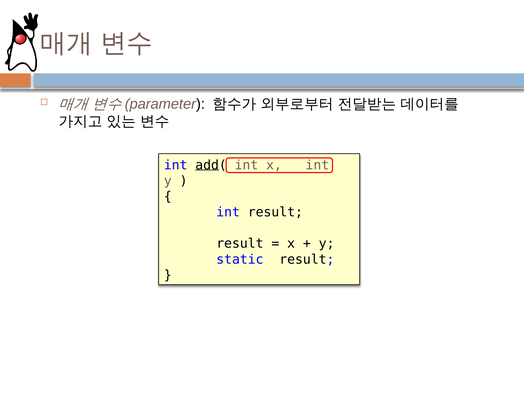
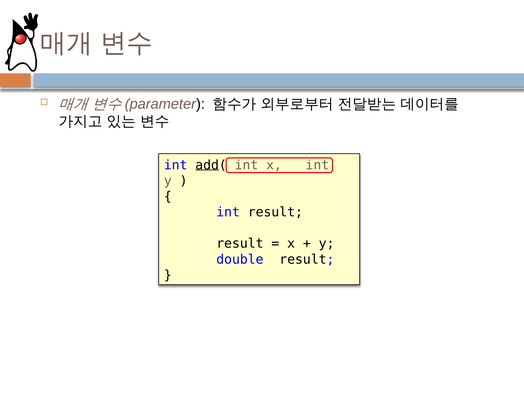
static: static -> double (240, 259)
